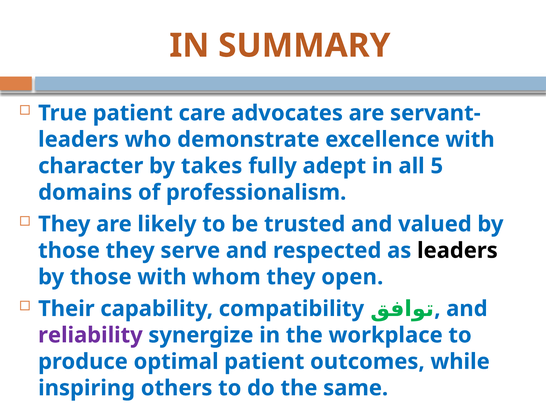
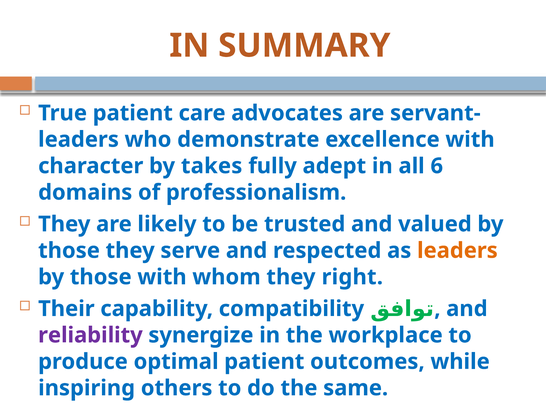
5: 5 -> 6 (437, 166)
leaders colour: black -> orange (457, 250)
open: open -> right (352, 277)
